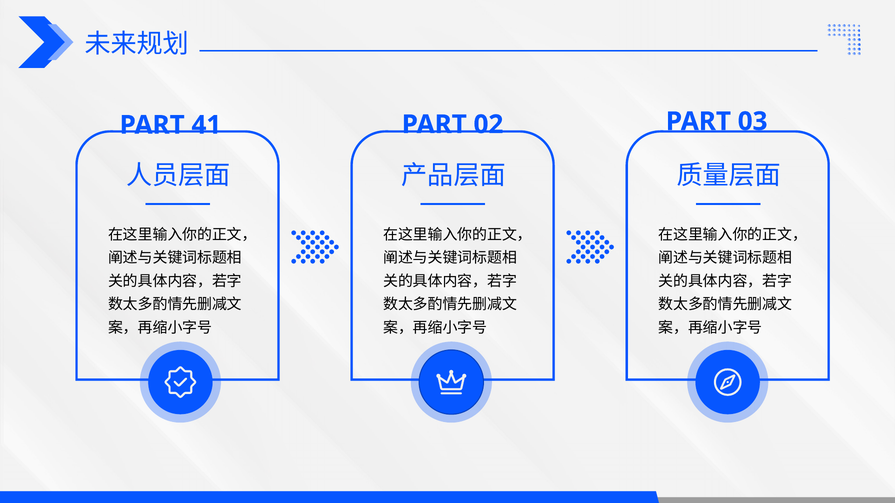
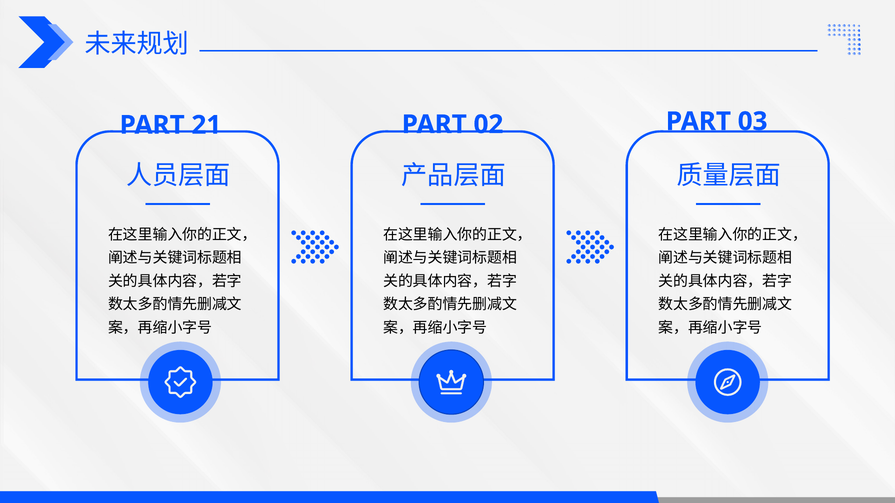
41: 41 -> 21 (206, 125)
